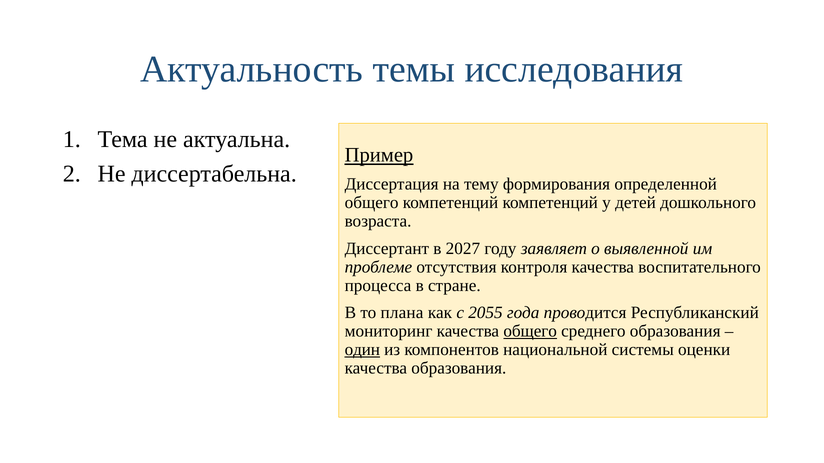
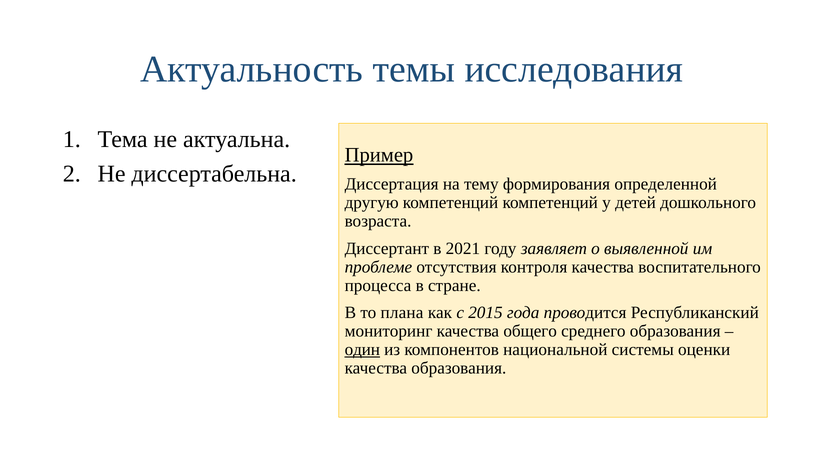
общего: общего -> другую (372, 203)
2027: 2027 -> 2021 (463, 249)
2055: 2055 -> 2015 (485, 313)
общего underline: present -> none (530, 332)
